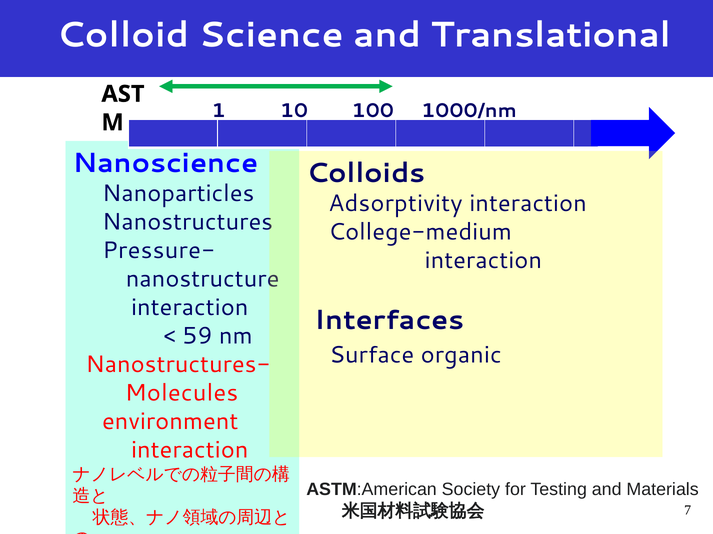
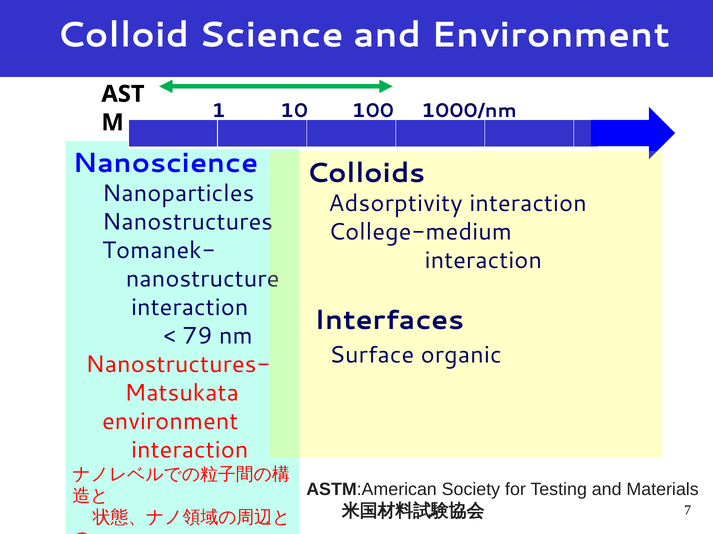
and Translational: Translational -> Environment (551, 35)
Pressure-: Pressure- -> Tomanek- (159, 251)
59: 59 -> 79 (197, 336)
Molecules: Molecules -> Matsukata (182, 394)
